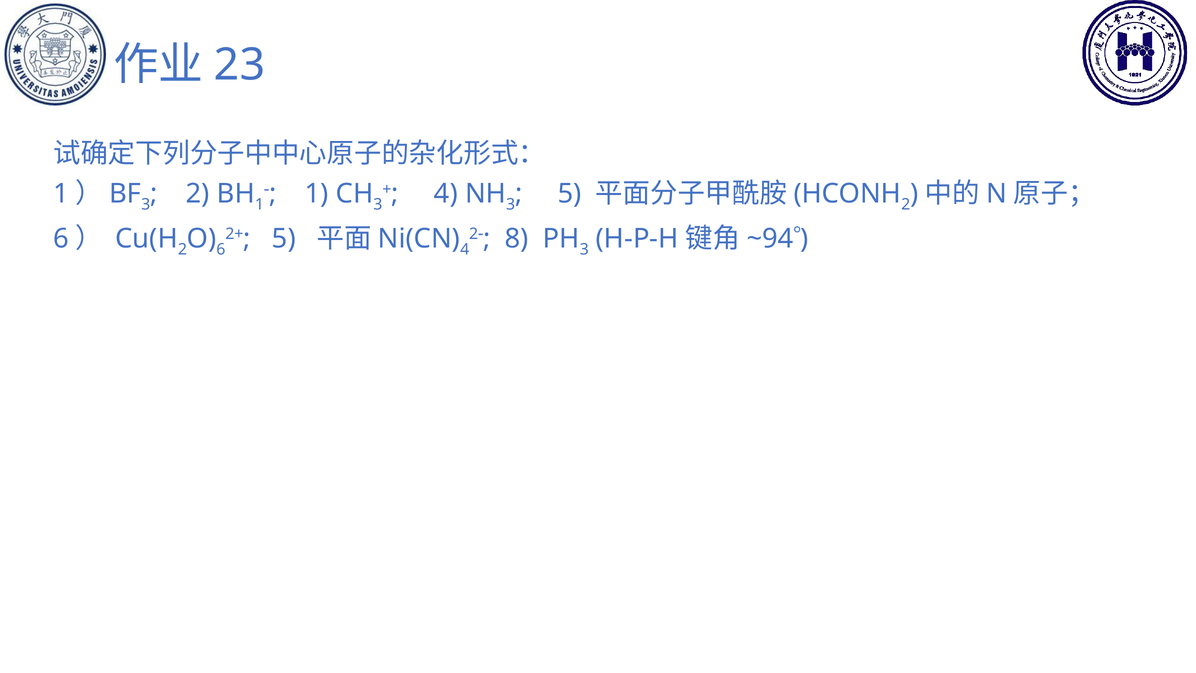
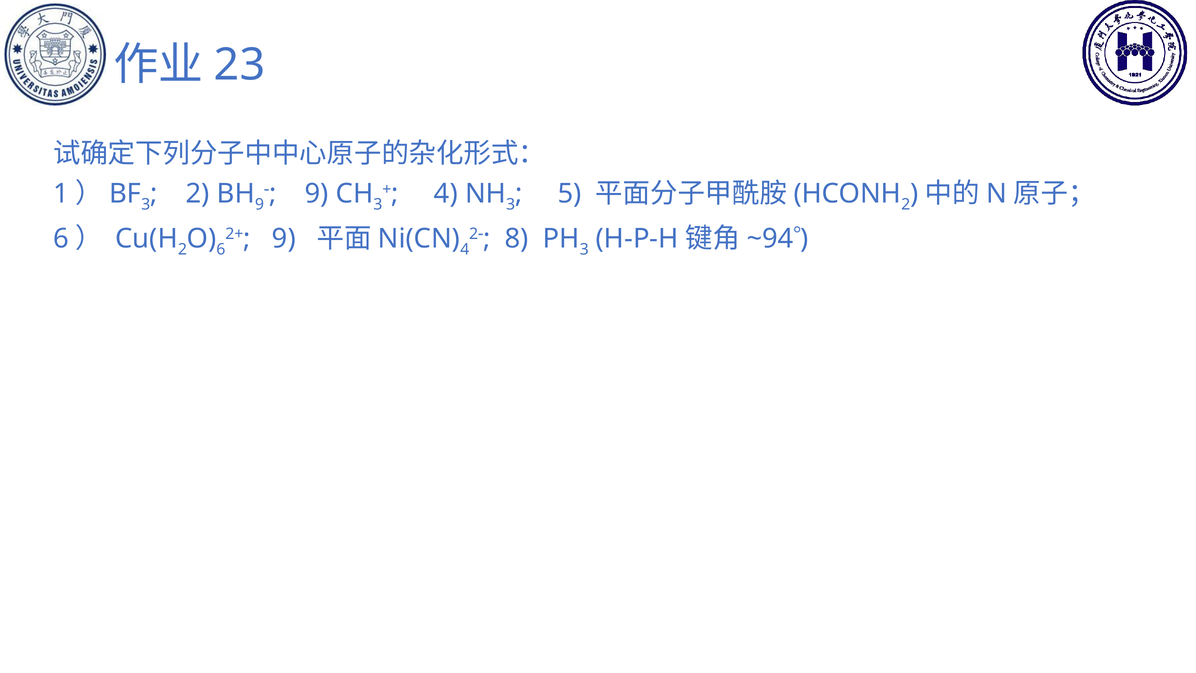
1: 1 -> 9 (317, 194)
1: 1 -> 9 (260, 204)
5: 5 -> 9 (284, 239)
